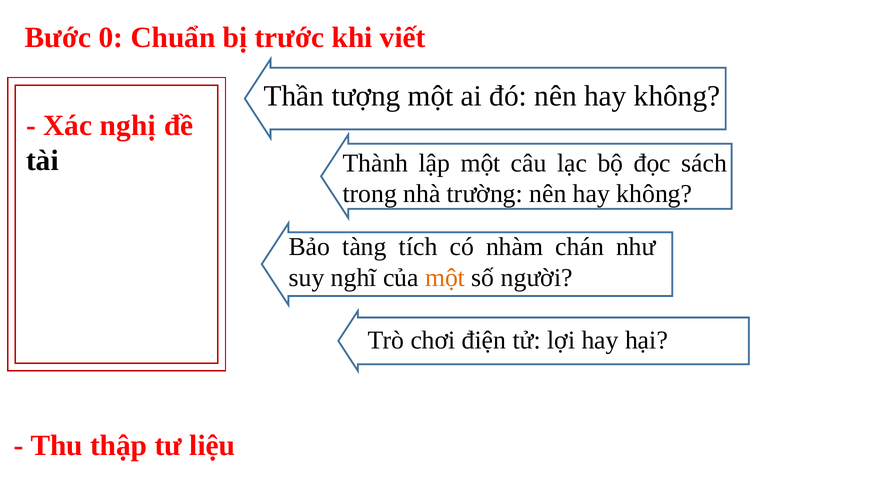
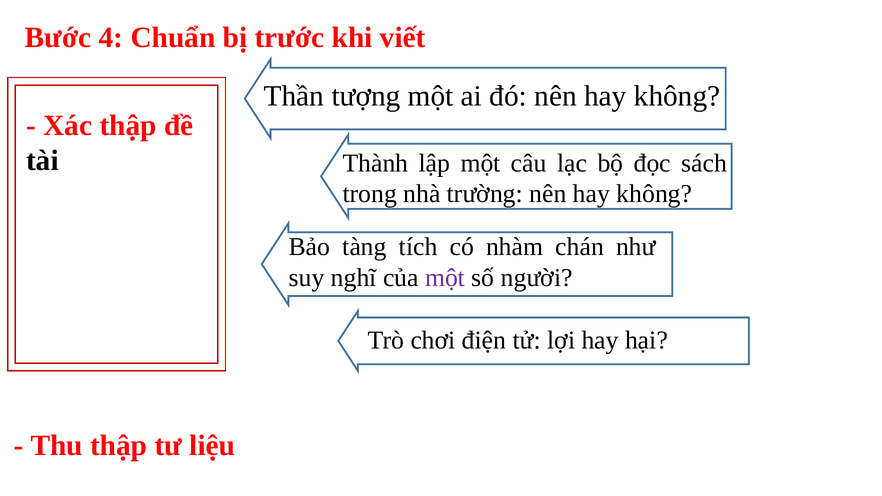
0: 0 -> 4 (111, 38)
Xác nghị: nghị -> thập (128, 126)
một colour: orange -> purple (445, 278)
